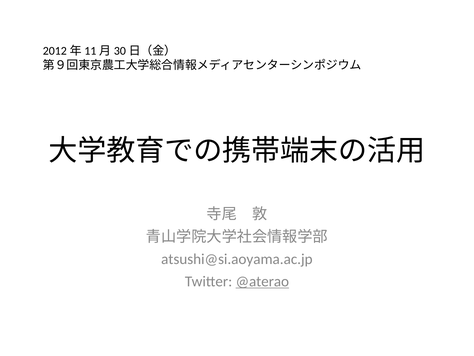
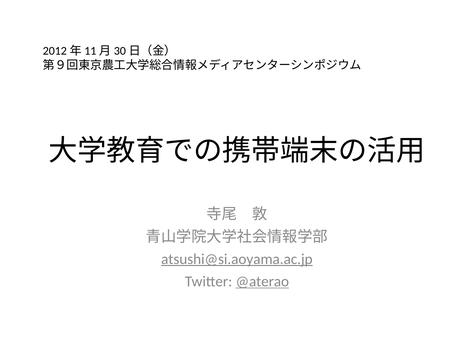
atsushi@si.aoyama.ac.jp underline: none -> present (237, 259)
